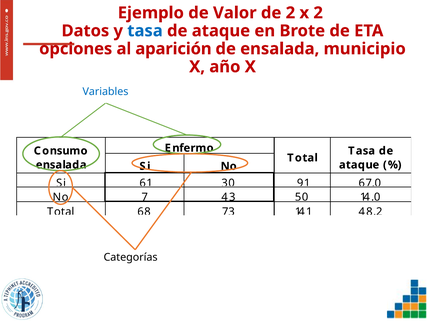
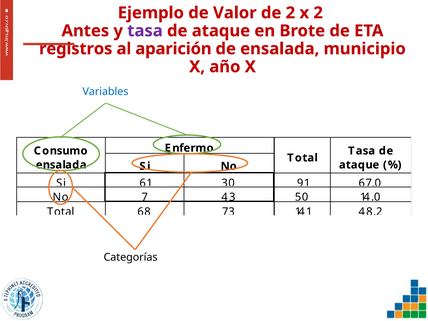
Datos: Datos -> Antes (85, 31)
tasa colour: blue -> purple (145, 31)
opciones: opciones -> registros (76, 49)
